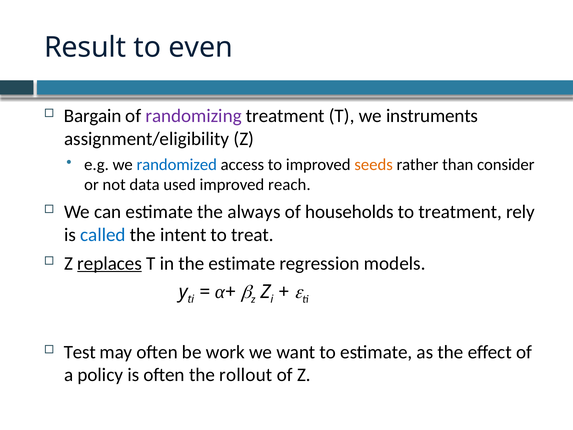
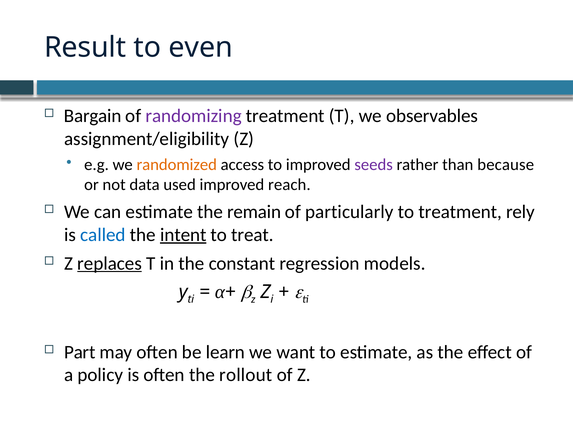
instruments: instruments -> observables (432, 116)
randomized colour: blue -> orange (177, 165)
seeds colour: orange -> purple (374, 165)
consider: consider -> because (506, 165)
always: always -> remain (254, 212)
households: households -> particularly (349, 212)
intent underline: none -> present (183, 235)
the estimate: estimate -> constant (242, 263)
Test: Test -> Part (80, 352)
work: work -> learn (225, 352)
